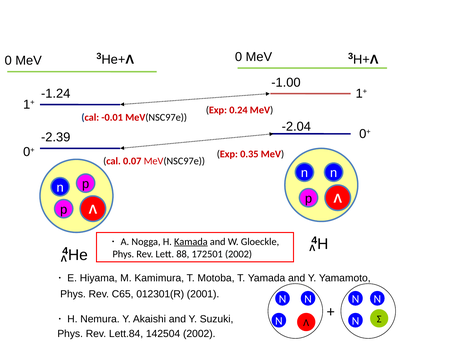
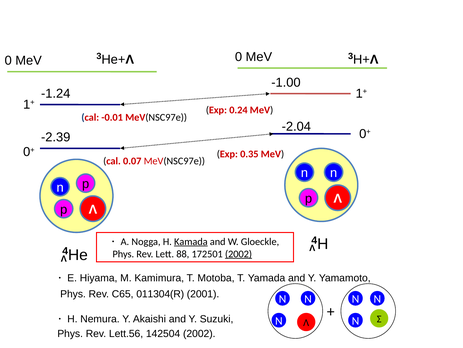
2002 underline: none -> present (239, 253)
012301(R: 012301(R -> 011304(R (160, 294)
Lett.84: Lett.84 -> Lett.56 (126, 333)
